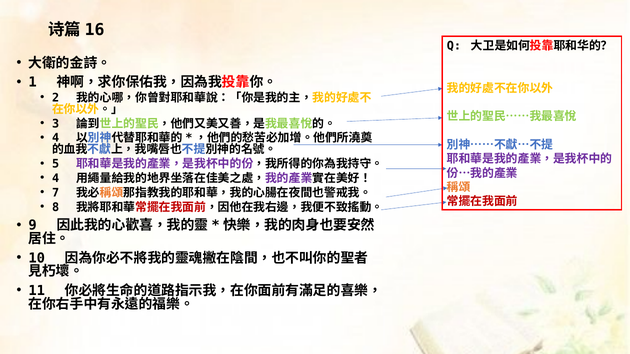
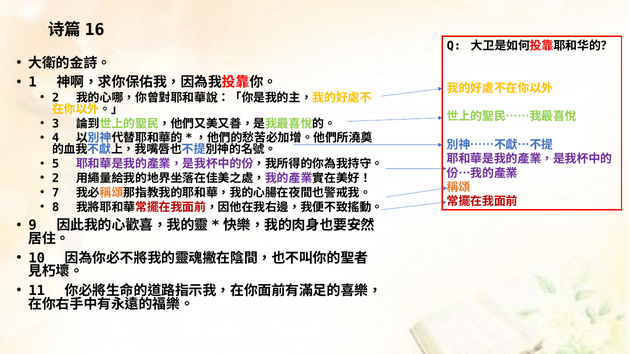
4: 4 -> 2 (56, 178)
